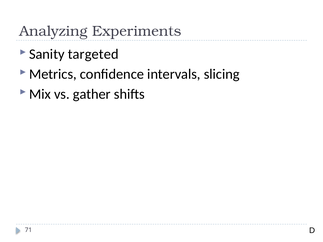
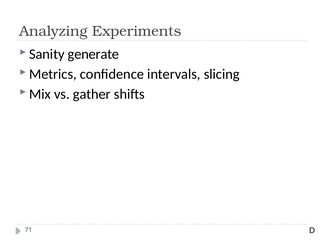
targeted: targeted -> generate (93, 54)
